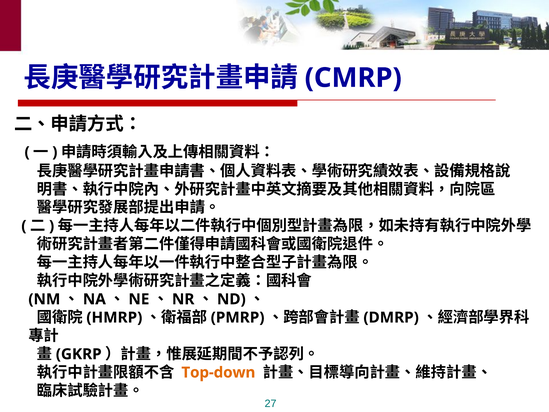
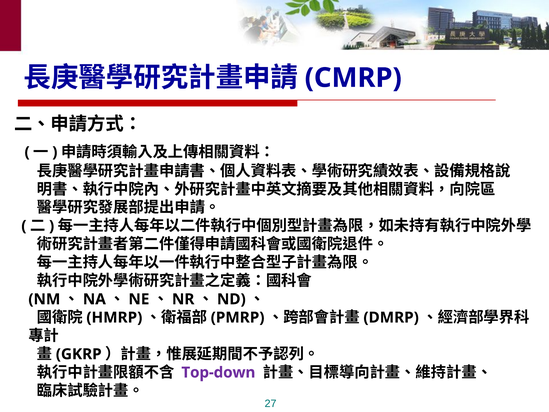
Top-down colour: orange -> purple (218, 372)
